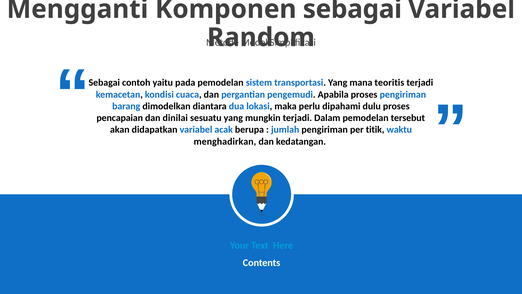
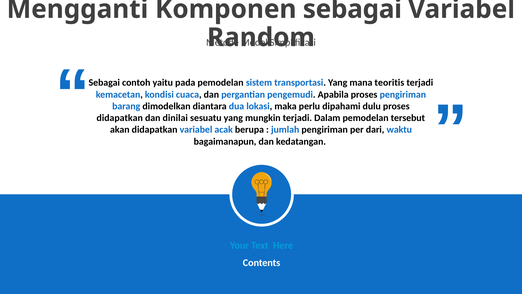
pencapaian: pencapaian -> didapatkan (120, 118)
titik: titik -> dari (375, 130)
menghadirkan: menghadirkan -> bagaimanapun (225, 141)
